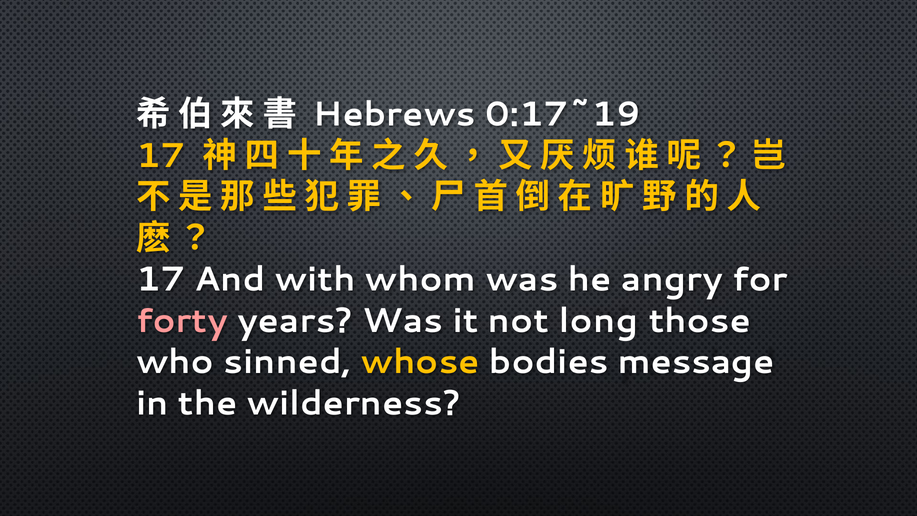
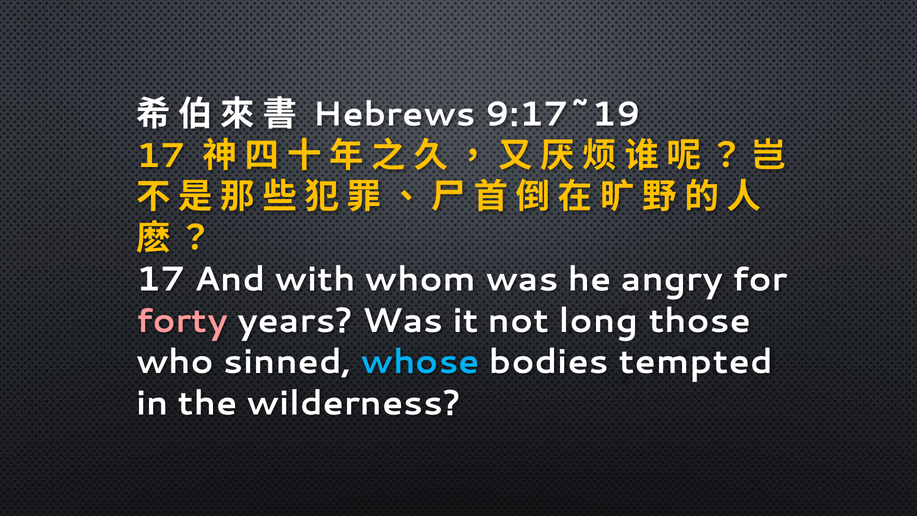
0:17~19: 0:17~19 -> 9:17~19 (563, 114)
whose colour: yellow -> light blue (420, 362)
message: message -> tempted (696, 362)
